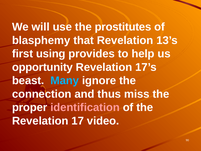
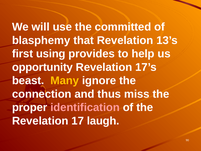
prostitutes: prostitutes -> committed (123, 27)
Many colour: light blue -> yellow (65, 80)
video: video -> laugh (103, 121)
